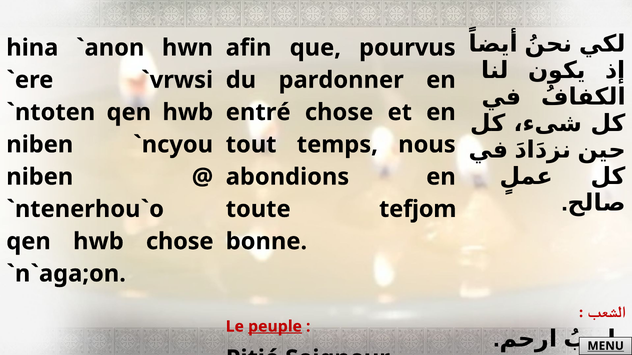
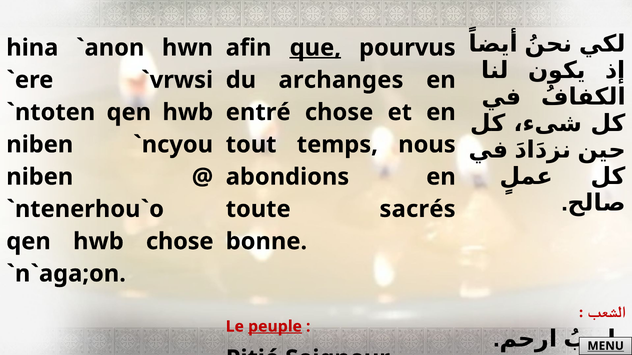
que underline: none -> present (315, 48)
pardonner: pardonner -> archanges (341, 80)
tefjom: tefjom -> sacrés (418, 209)
